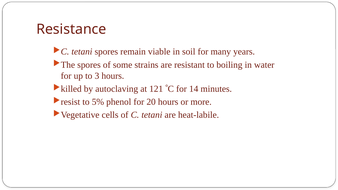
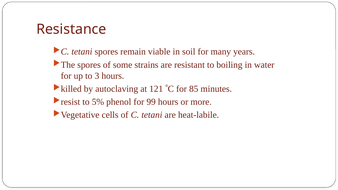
14: 14 -> 85 (194, 89)
20: 20 -> 99 (151, 102)
